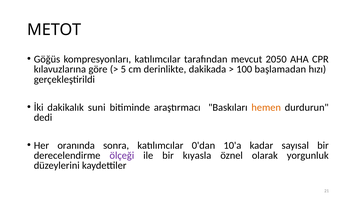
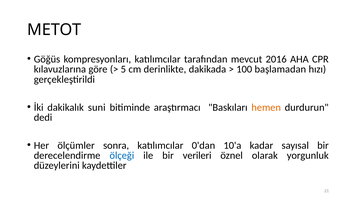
2050: 2050 -> 2016 (276, 59)
oranında: oranında -> ölçümler (76, 146)
ölçeği colour: purple -> blue (122, 156)
kıyasla: kıyasla -> verileri (197, 156)
